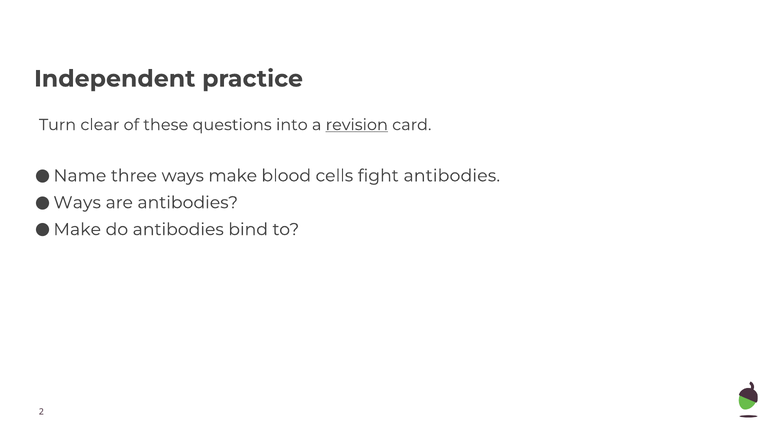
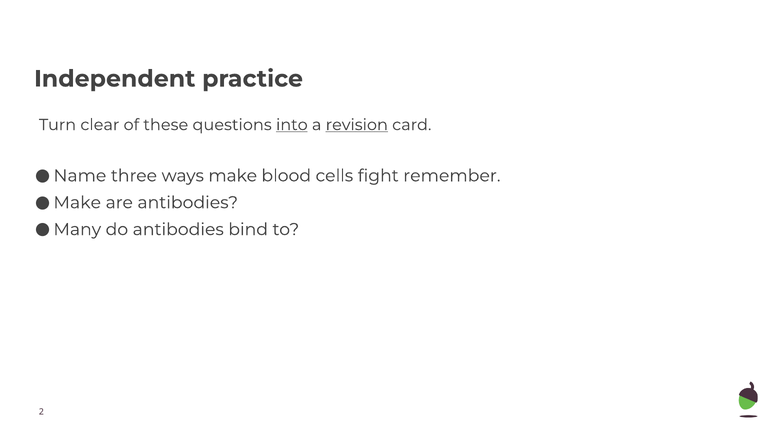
into underline: none -> present (292, 125)
fight antibodies: antibodies -> remember (452, 176)
Ways: Ways -> Make (77, 203)
Make: Make -> Many (77, 230)
